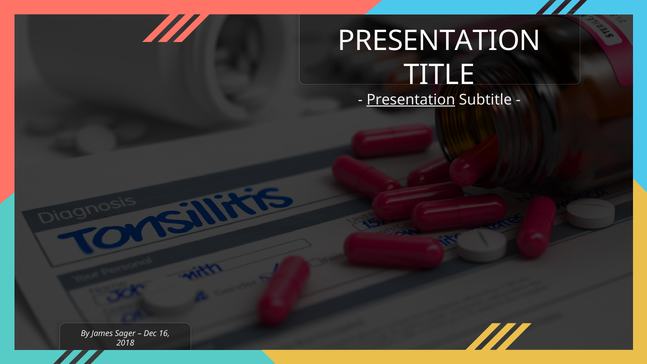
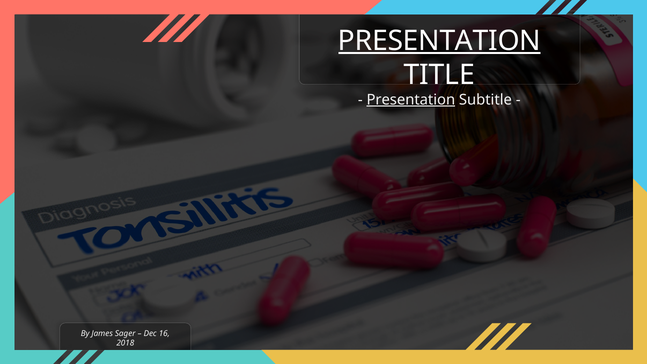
PRESENTATION underline: none -> present (439, 41)
